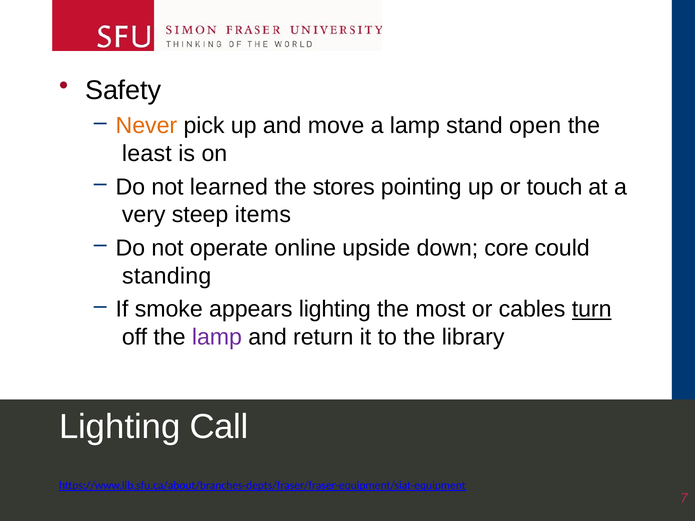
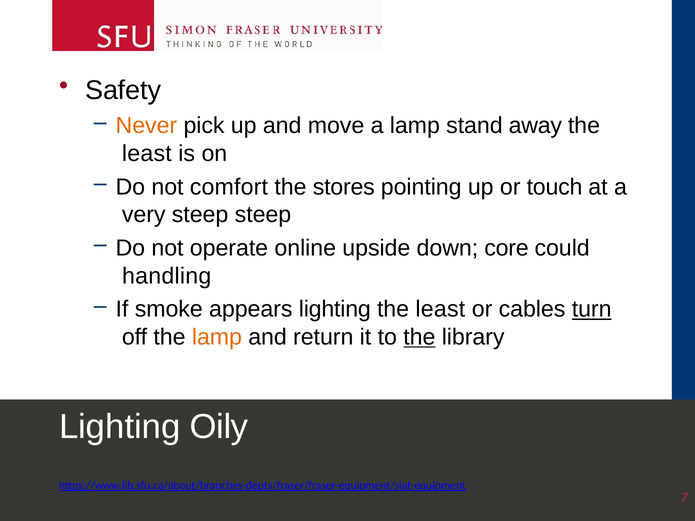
open: open -> away (535, 126)
learned: learned -> comfort (229, 187)
steep items: items -> steep (263, 215)
standing: standing -> handling (167, 276)
most: most -> least (440, 309)
lamp colour: purple -> orange (217, 337)
the underline: none -> present (419, 337)
Call: Call -> Oily (219, 427)
